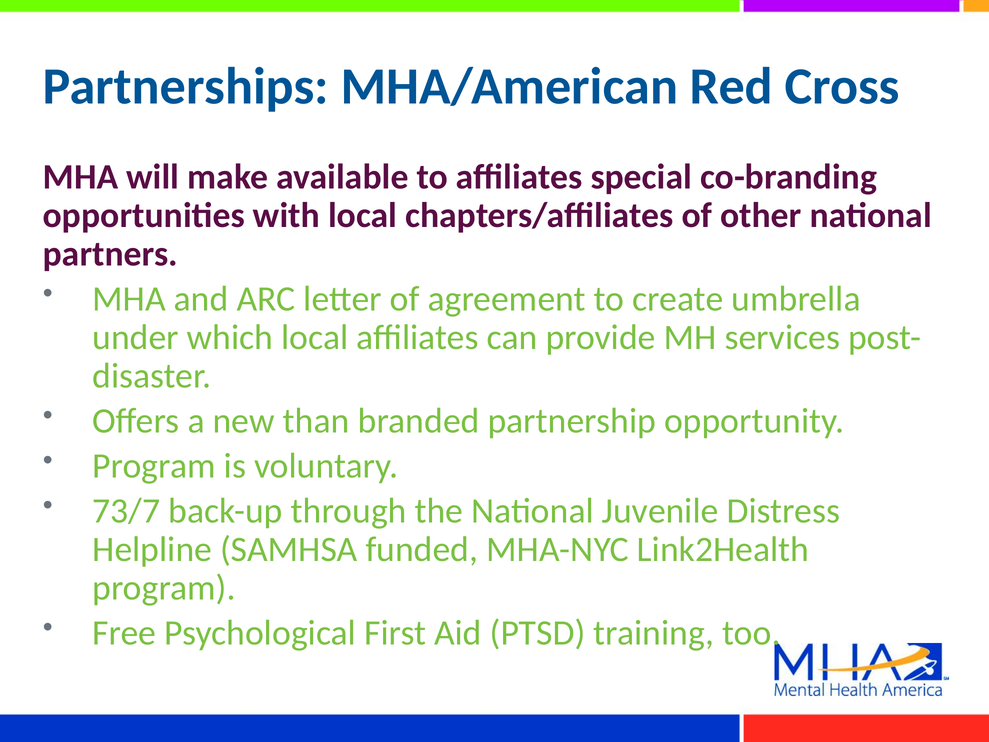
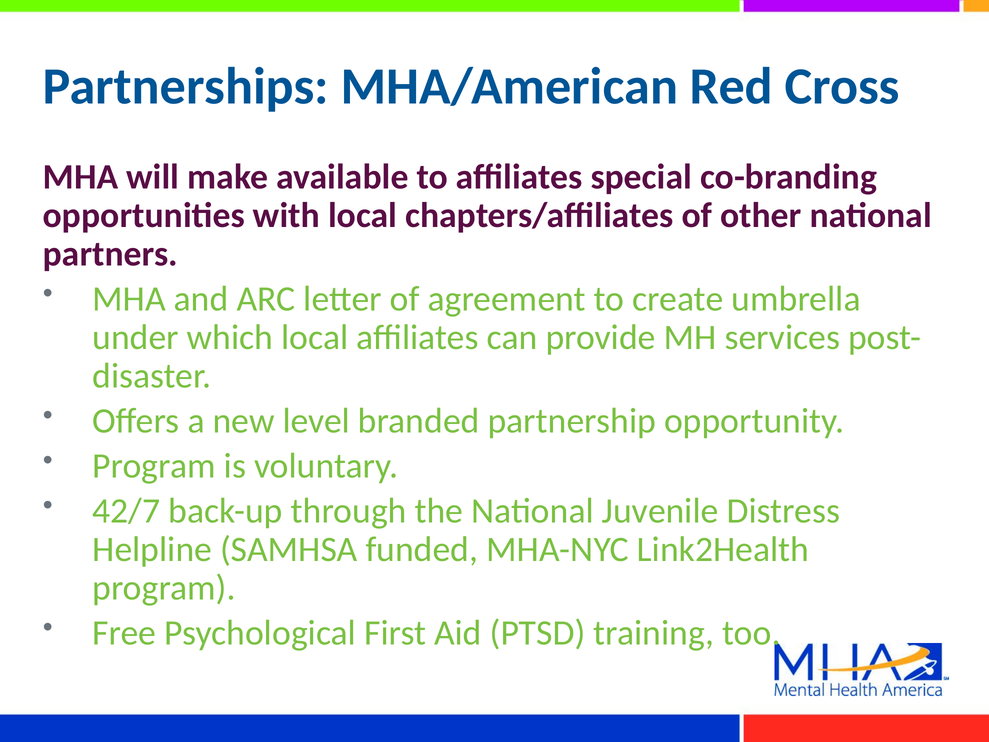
than: than -> level (316, 421)
73/7: 73/7 -> 42/7 (126, 511)
